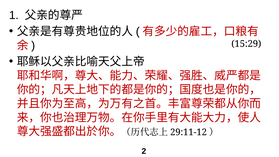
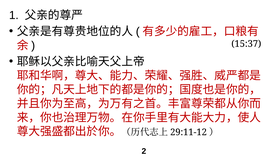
15:29: 15:29 -> 15:37 (246, 44)
